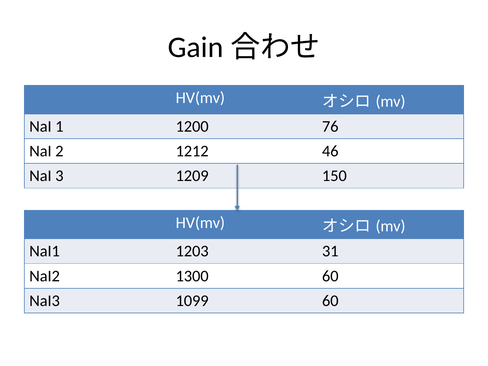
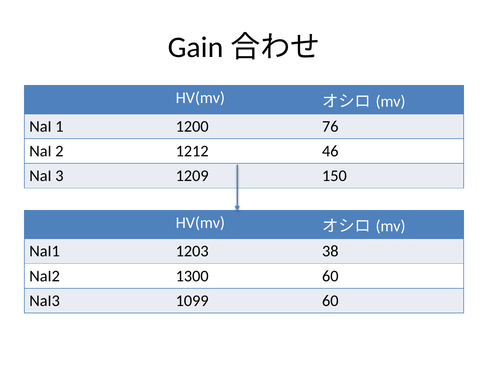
31: 31 -> 38 (330, 251)
